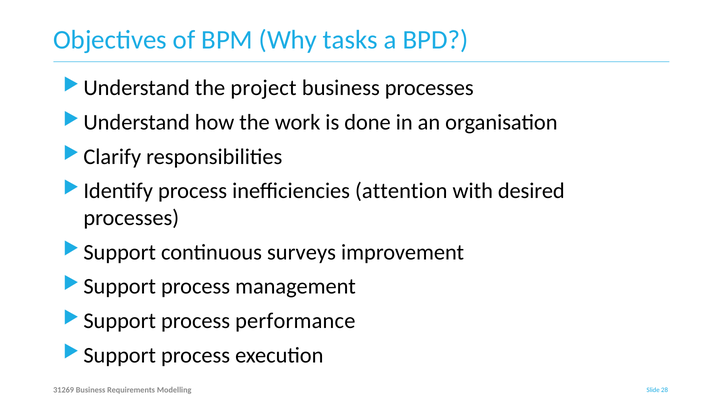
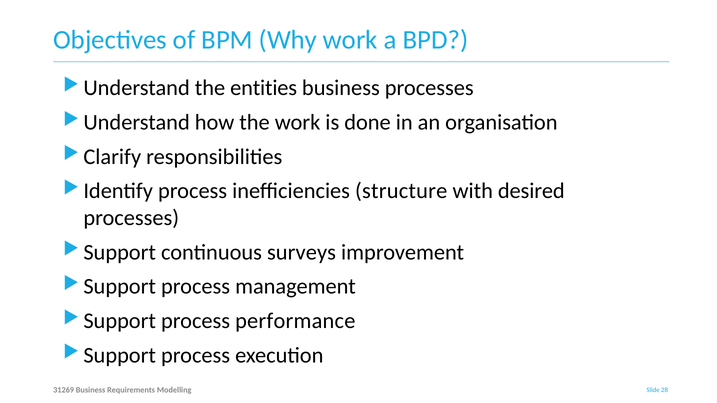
Why tasks: tasks -> work (350, 40)
project: project -> entities (264, 88)
attention: attention -> structure (401, 191)
